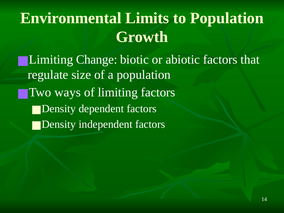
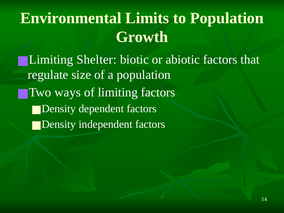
Change: Change -> Shelter (97, 60)
